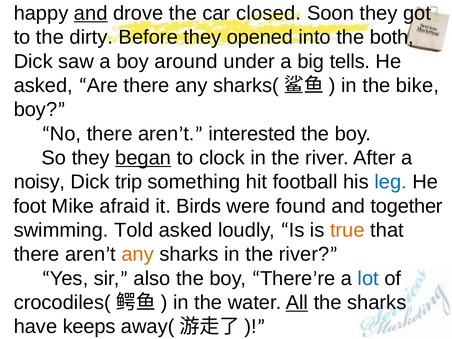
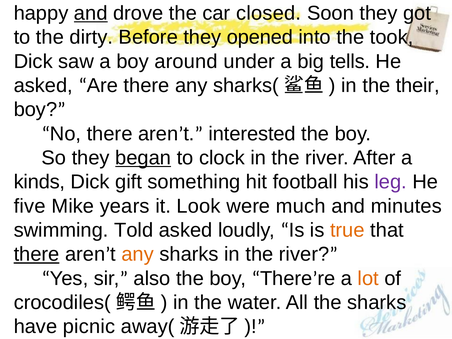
both: both -> took (392, 37)
bike: bike -> their (418, 86)
noisy: noisy -> kinds (39, 182)
trip: trip -> gift (129, 182)
leg colour: blue -> purple (391, 182)
foot: foot -> five (30, 206)
afraid: afraid -> years (125, 206)
Birds: Birds -> Look (199, 206)
found: found -> much (301, 206)
together: together -> minutes (406, 206)
there underline: none -> present (37, 254)
lot colour: blue -> orange (368, 278)
All underline: present -> none (297, 303)
keeps: keeps -> picnic (89, 327)
